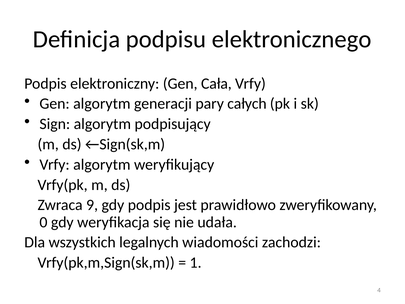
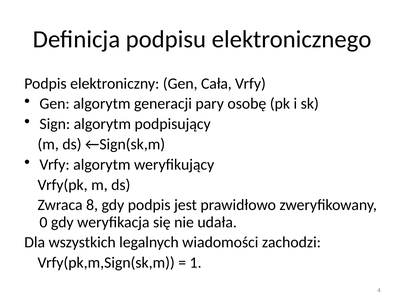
całych: całych -> osobę (247, 104)
9: 9 -> 8 (92, 205)
